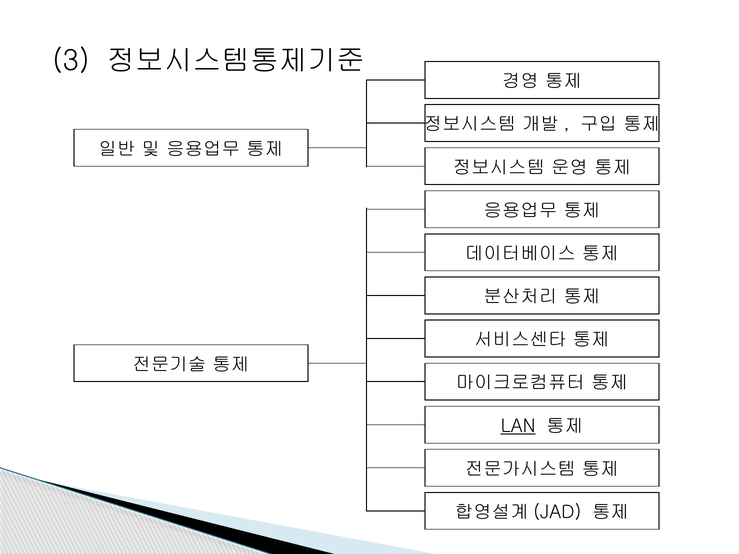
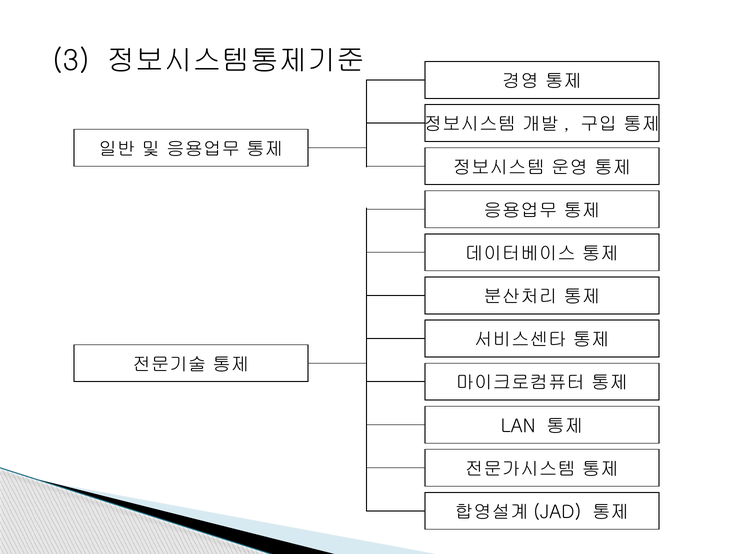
LAN underline: present -> none (518, 426)
